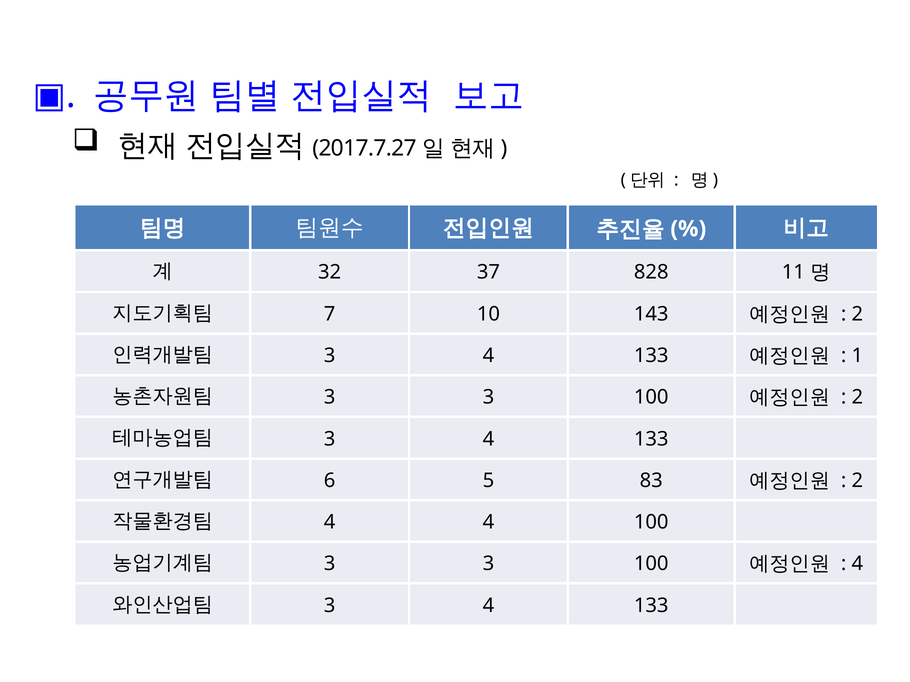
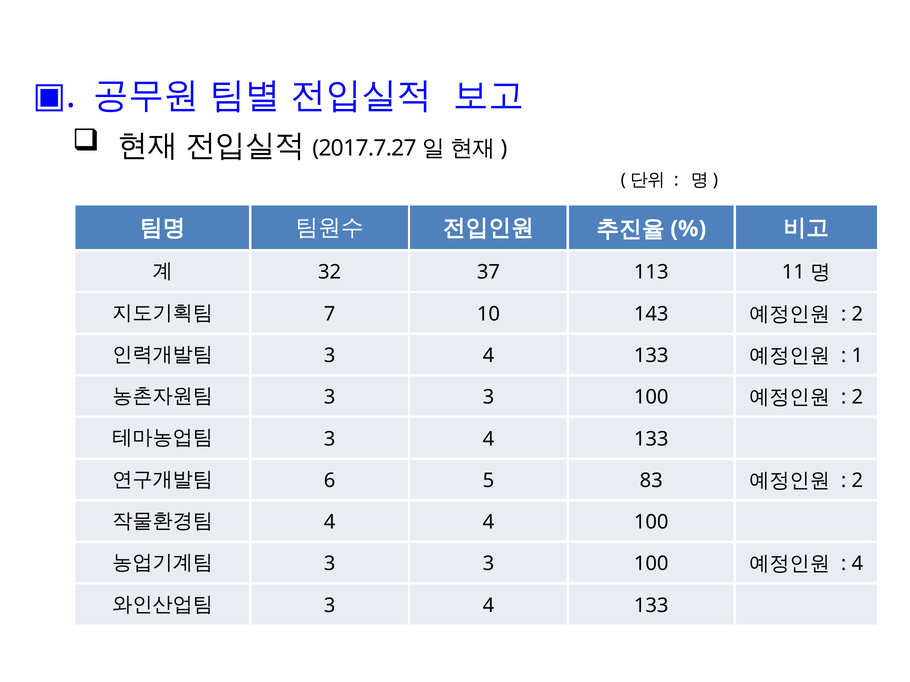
828: 828 -> 113 (651, 272)
